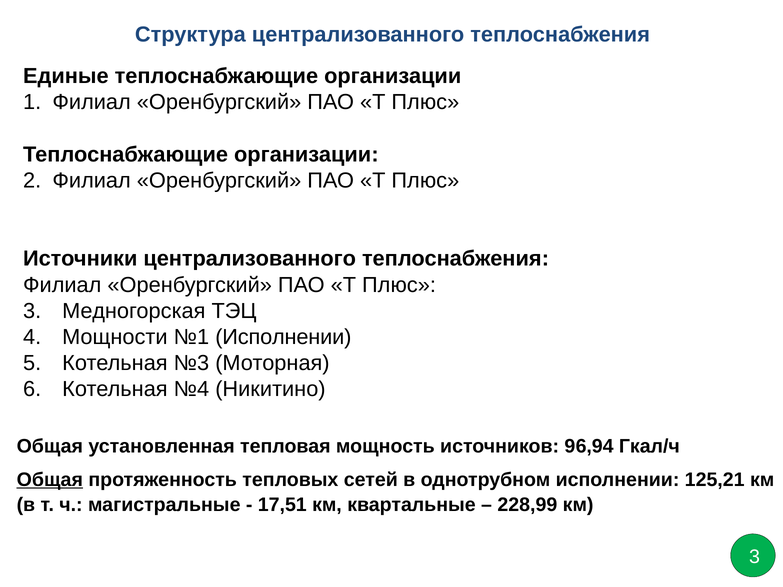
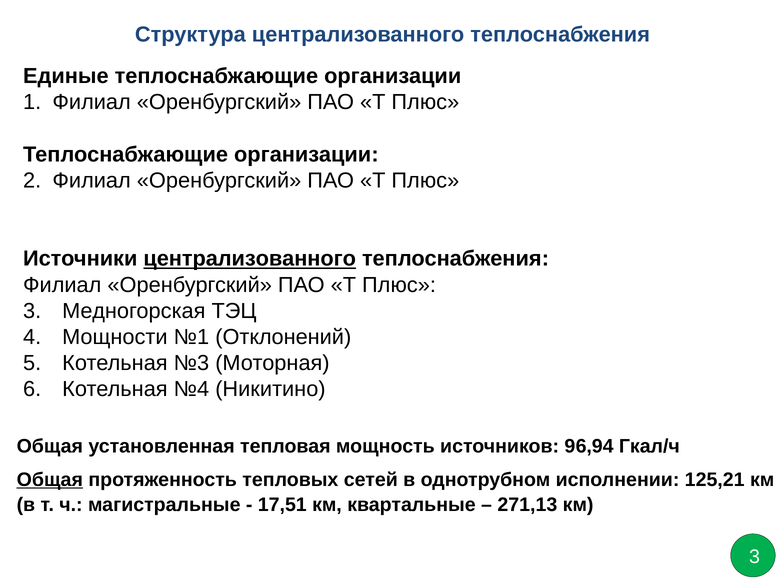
централизованного underline: none -> present (250, 259)
№1 Исполнении: Исполнении -> Отклонений (283, 337)
228,99: 228,99 -> 271,13 (527, 505)
